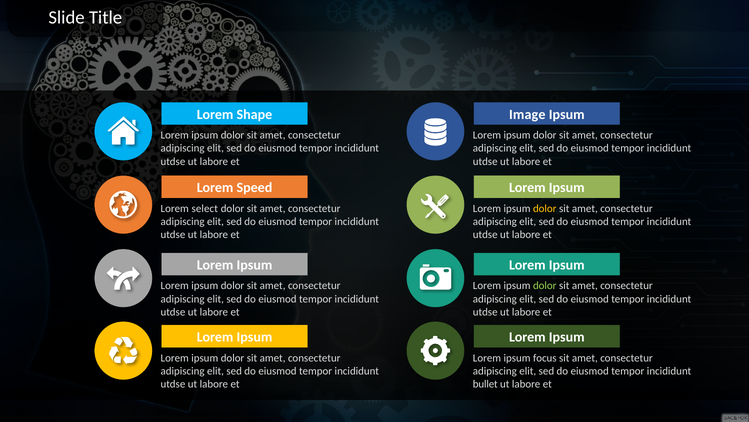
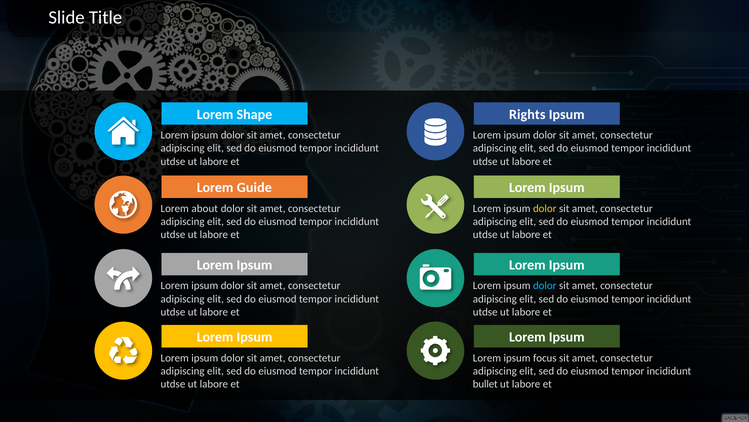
Image: Image -> Rights (527, 114)
Speed: Speed -> Guide (254, 187)
select: select -> about (205, 208)
dolor colour: light green -> light blue (545, 285)
